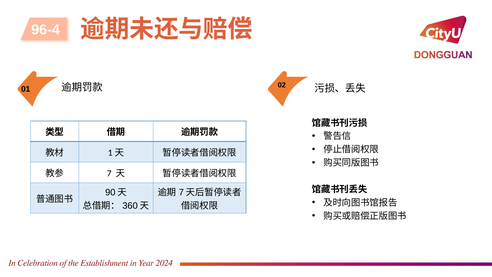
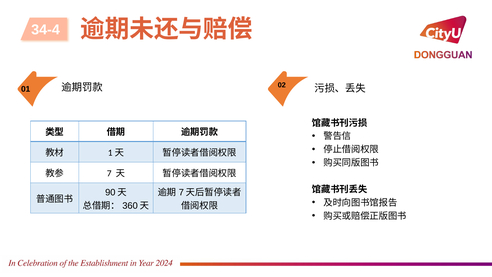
96-4: 96-4 -> 34-4 (46, 30)
